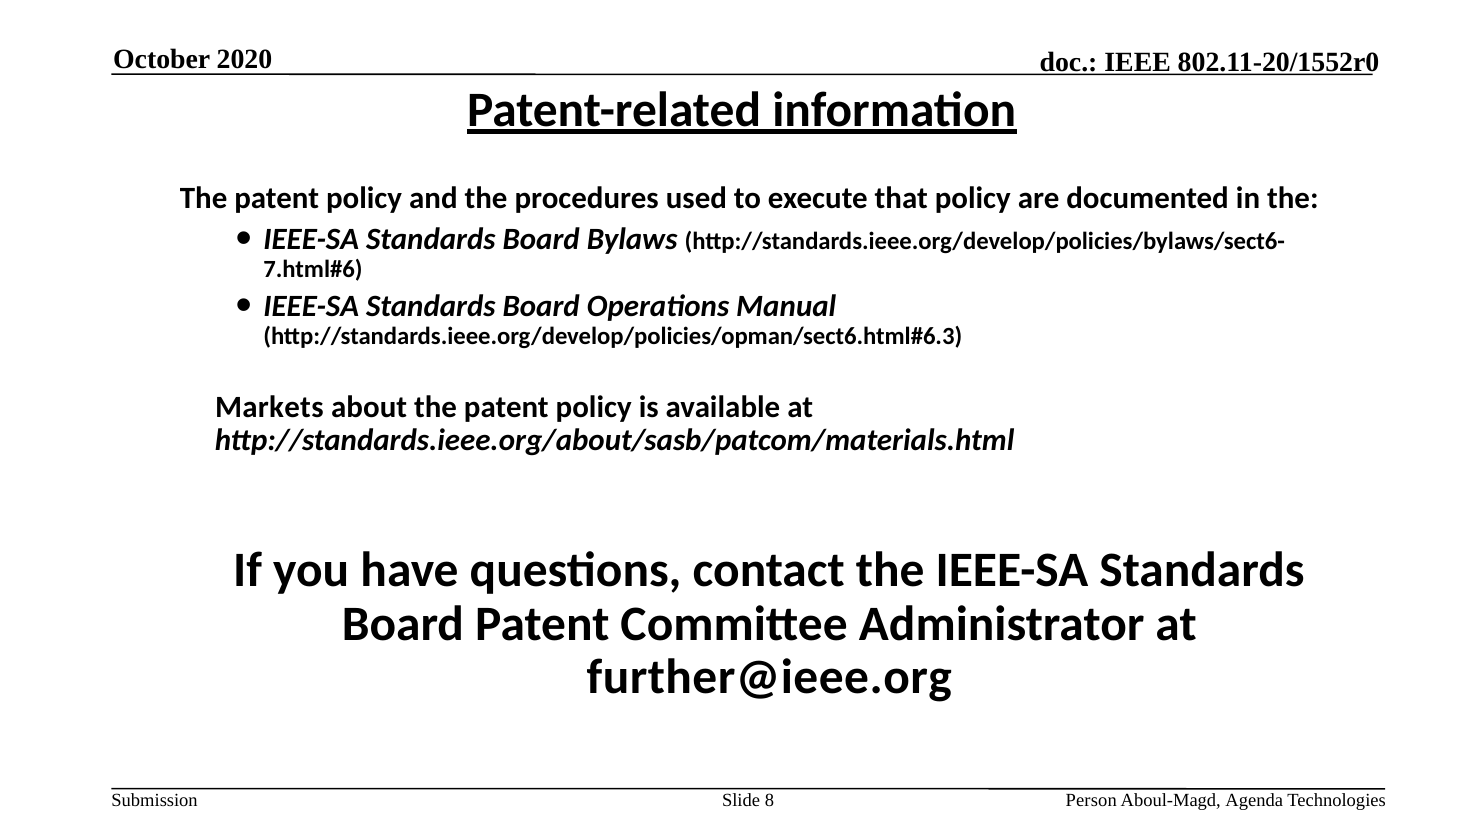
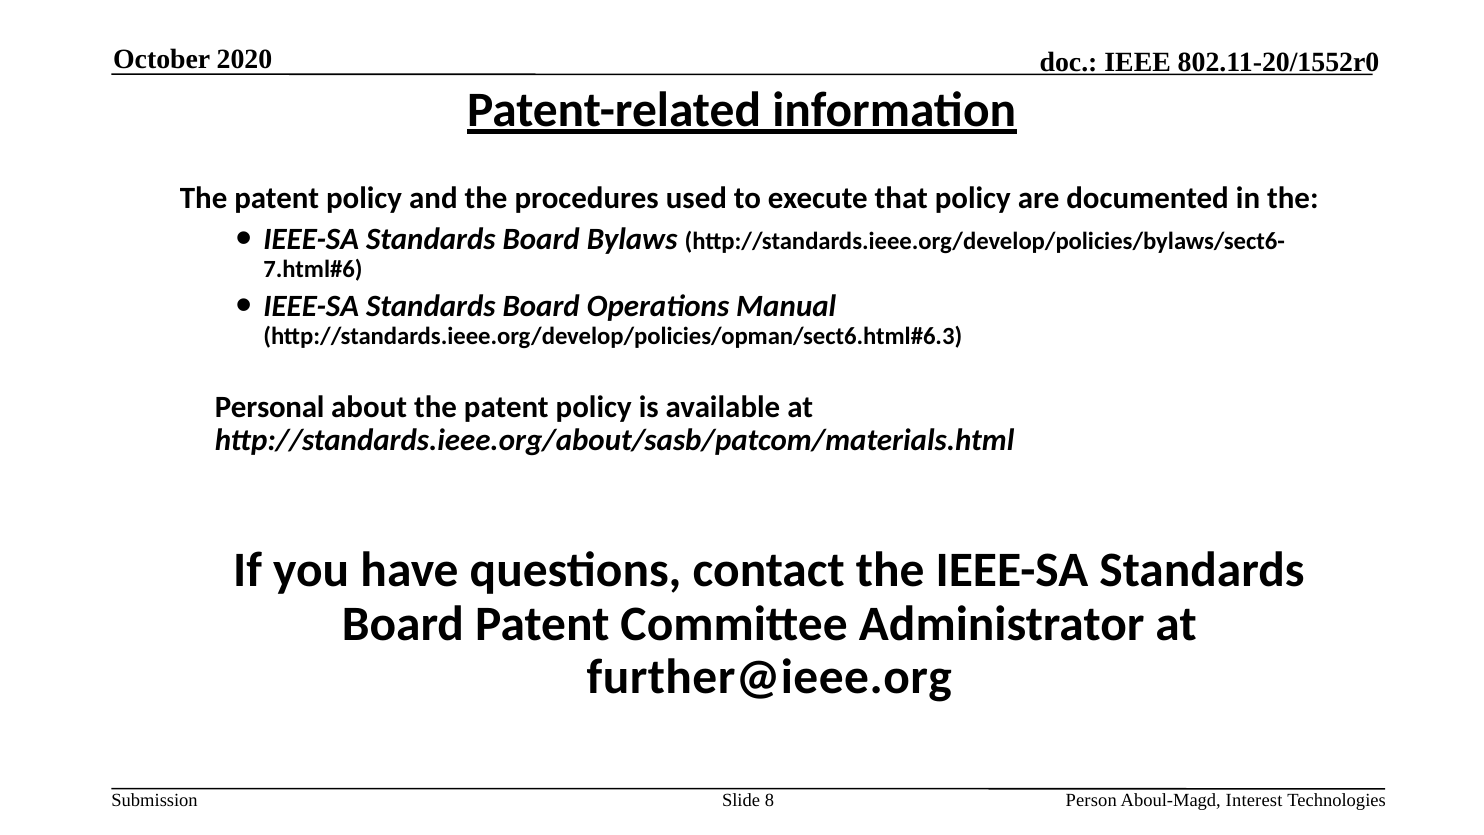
Markets: Markets -> Personal (270, 407)
Agenda: Agenda -> Interest (1254, 801)
